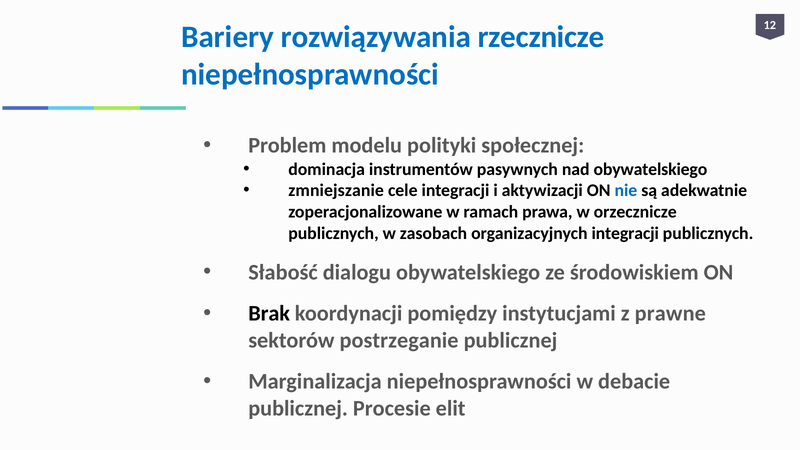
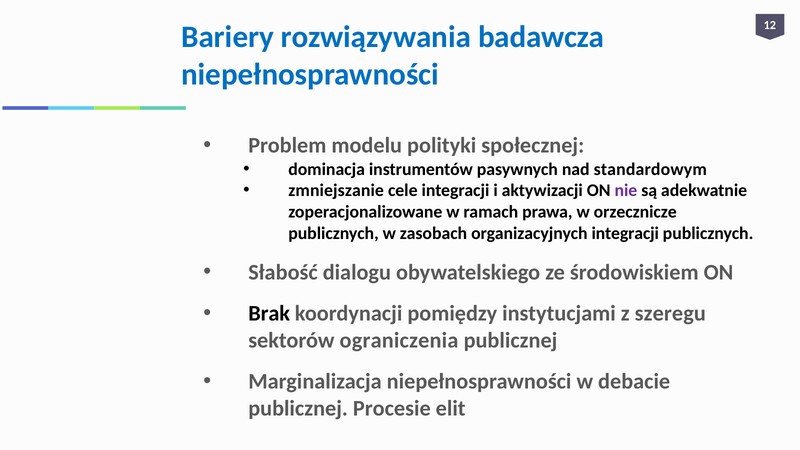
rzecznicze: rzecznicze -> badawcza (541, 37)
nad obywatelskiego: obywatelskiego -> standardowym (650, 169)
nie colour: blue -> purple (626, 191)
prawne: prawne -> szeregu (670, 314)
postrzeganie: postrzeganie -> ograniczenia (399, 340)
